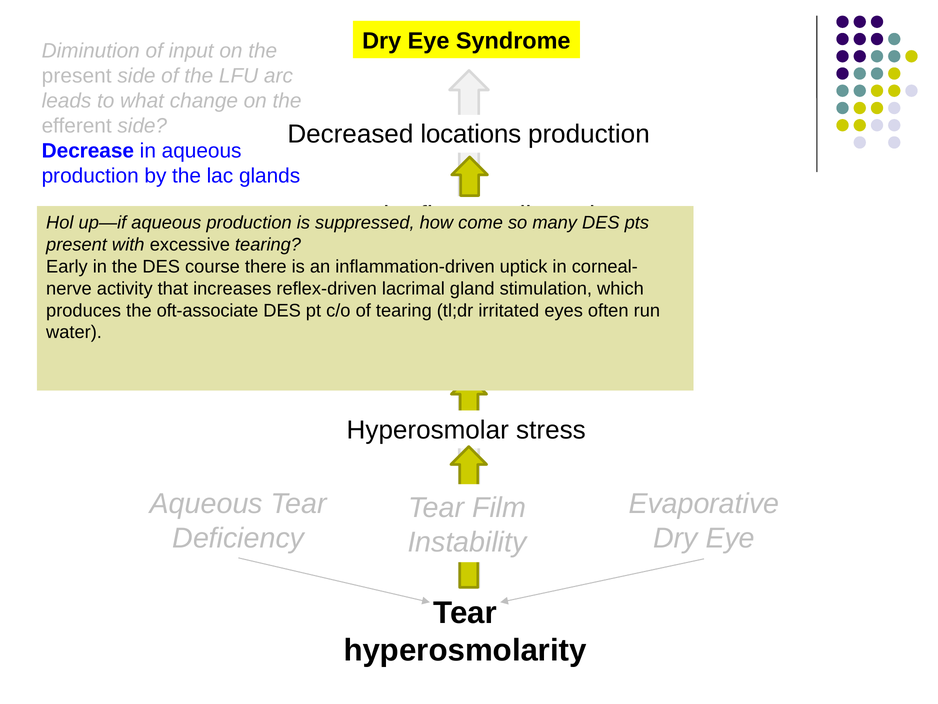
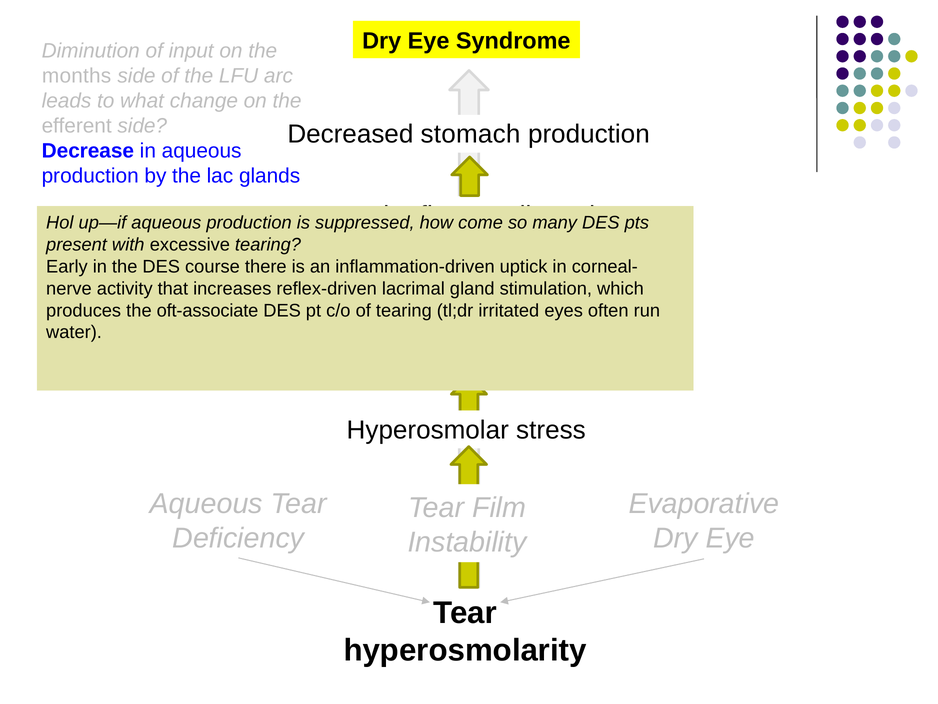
present: present -> months (77, 76)
locations: locations -> stomach (471, 134)
